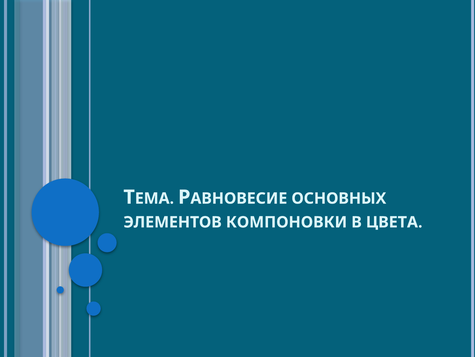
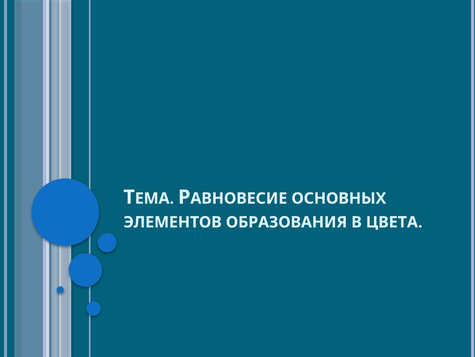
КОМПОНОВКИ: КОМПОНОВКИ -> ОБРАЗОВАНИЯ (287, 222)
